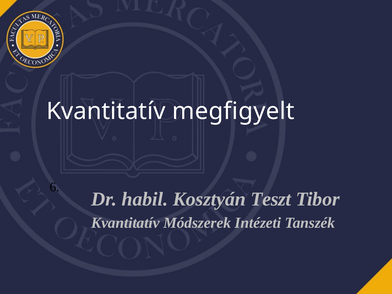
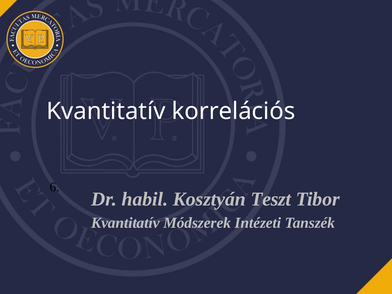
megfigyelt: megfigyelt -> korrelációs (234, 111)
